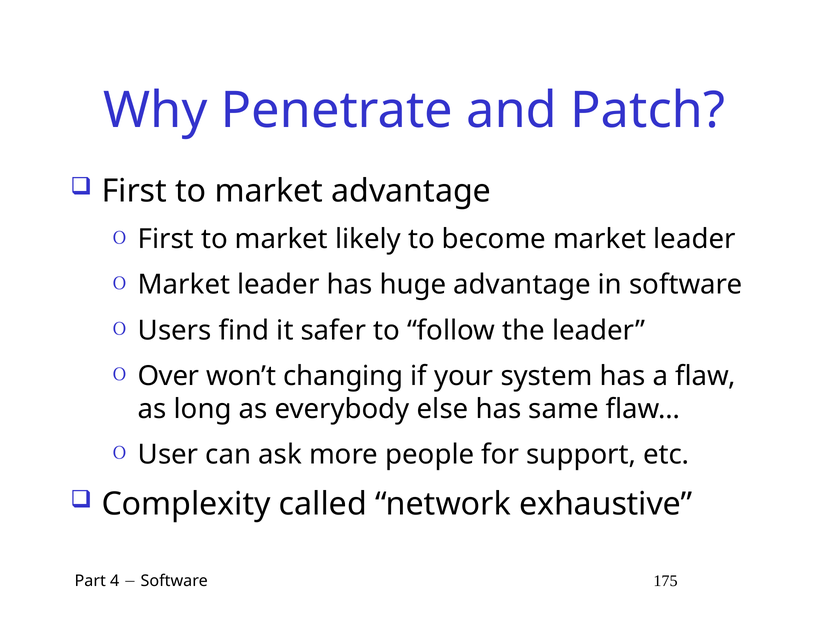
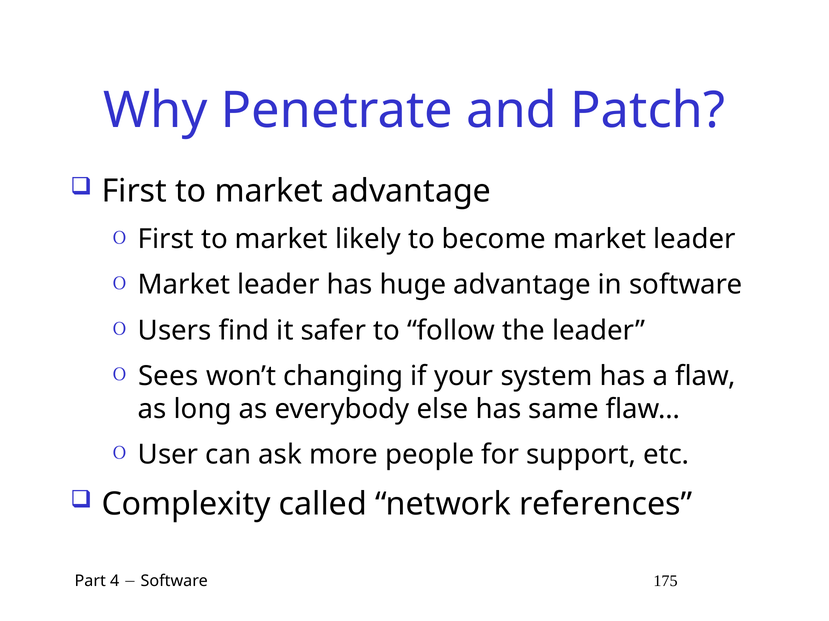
Over: Over -> Sees (168, 376)
exhaustive: exhaustive -> references (606, 505)
